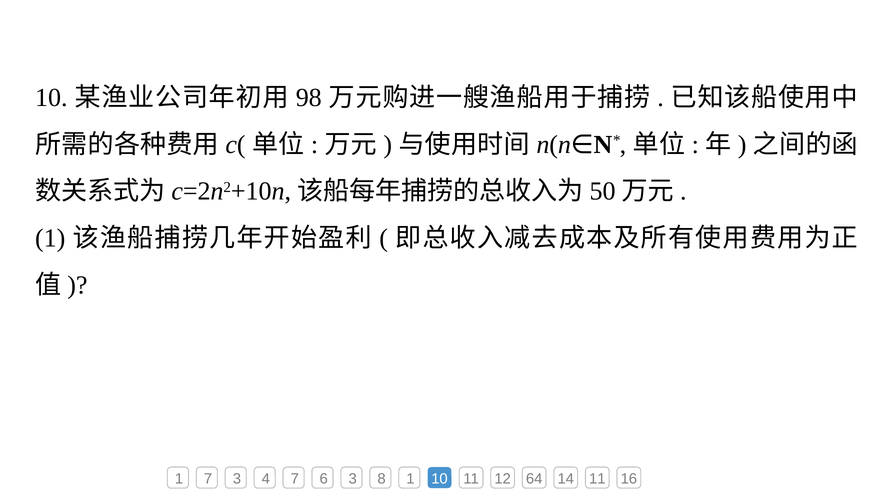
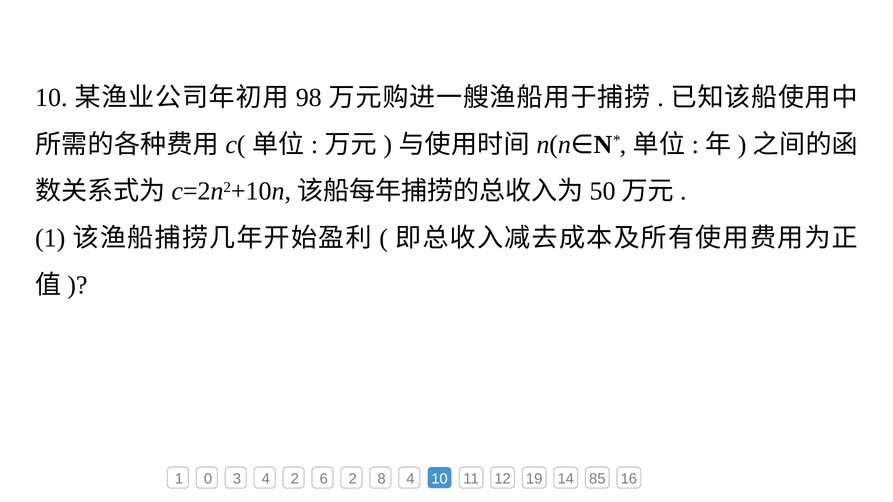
1 7: 7 -> 0 (208, 479)
4 7: 7 -> 2 (295, 479)
6 3: 3 -> 2 (353, 479)
8 1: 1 -> 4 (410, 479)
64: 64 -> 19 (534, 479)
14 11: 11 -> 85 (597, 479)
